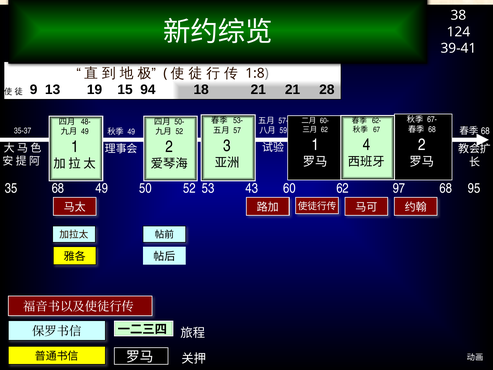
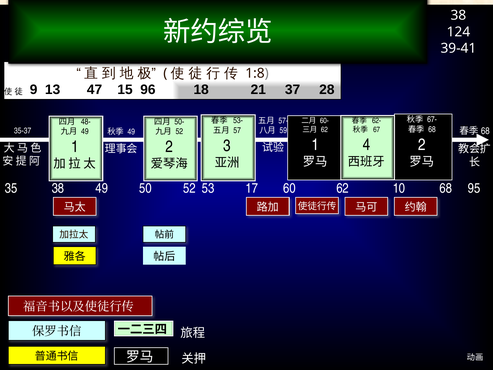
19: 19 -> 47 (95, 90)
94: 94 -> 96 (148, 90)
21 21: 21 -> 37 (293, 90)
35 68: 68 -> 38 (58, 188)
43: 43 -> 17 (252, 188)
97: 97 -> 10 (399, 188)
